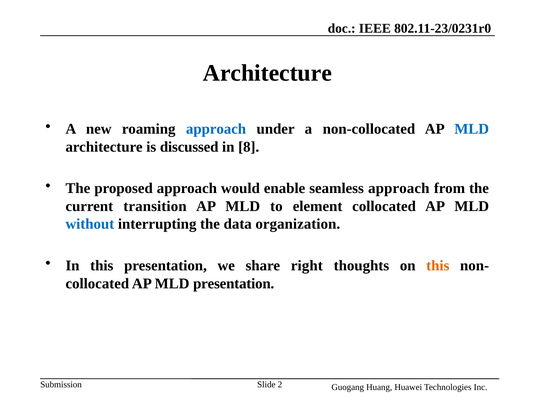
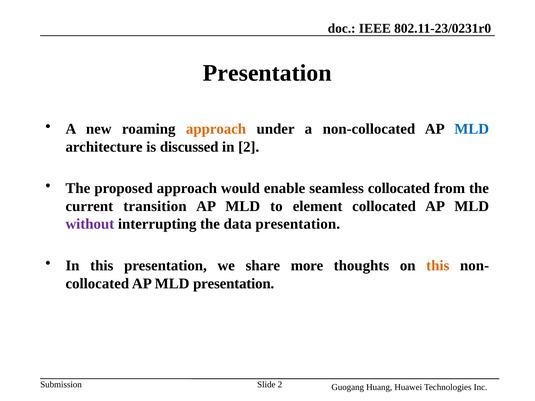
Architecture: Architecture -> Presentation (267, 73)
approach colour: blue -> orange (216, 129)
in 8: 8 -> 2 (249, 147)
seamless approach: approach -> collocated (399, 188)
without colour: blue -> purple (90, 224)
data organization: organization -> presentation (298, 224)
right: right -> more (307, 266)
